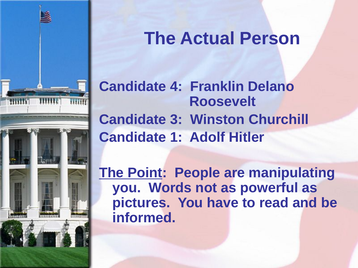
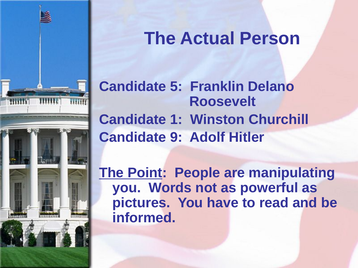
4: 4 -> 5 (176, 87)
3: 3 -> 1 (176, 120)
1: 1 -> 9 (176, 137)
